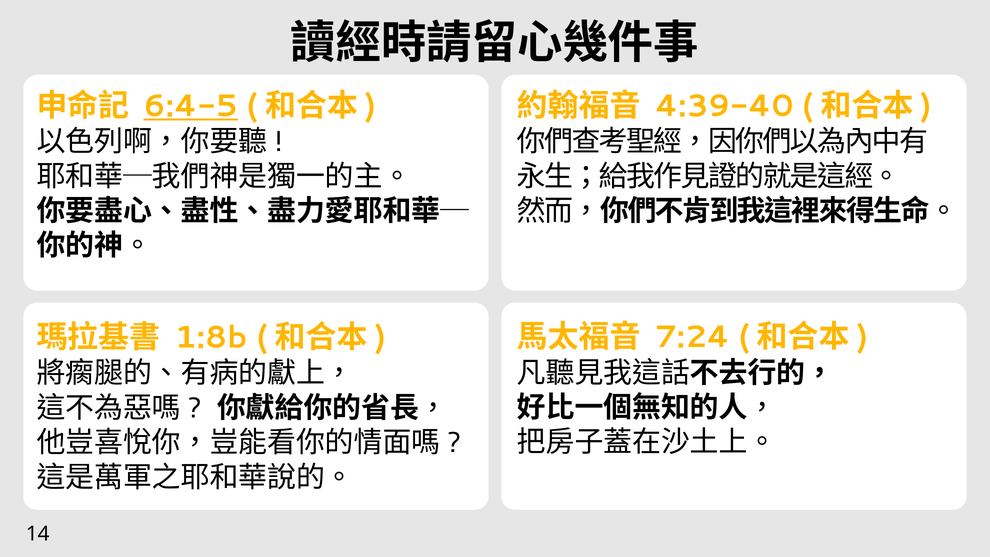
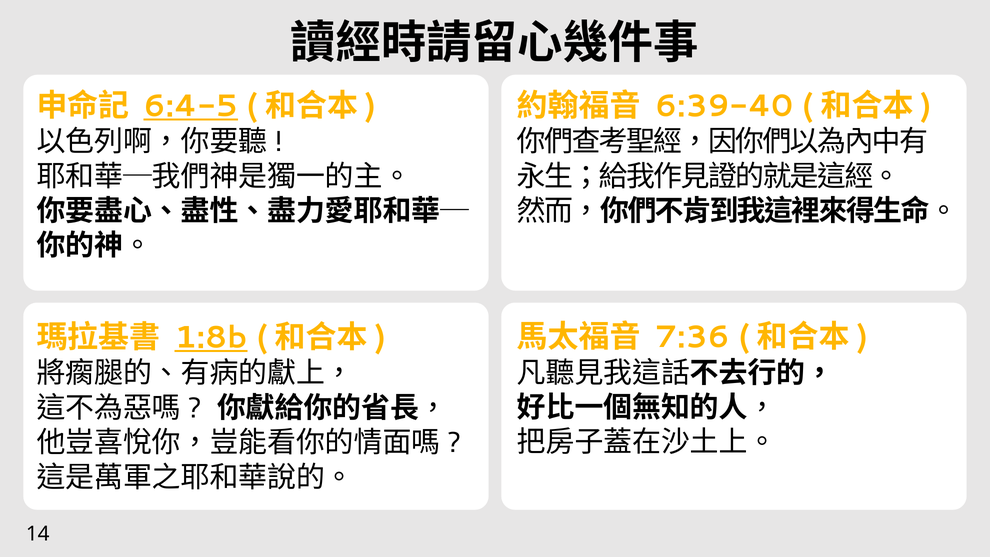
4:39-40: 4:39-40 -> 6:39-40 (724, 106)
7:24: 7:24 -> 7:36 (692, 337)
1:8b underline: none -> present (211, 338)
